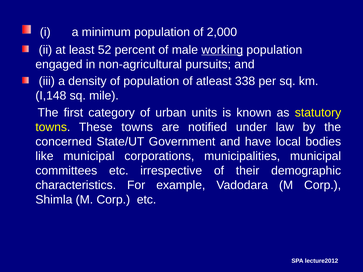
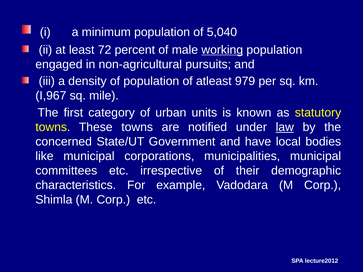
2,000: 2,000 -> 5,040 (222, 32)
52: 52 -> 72 (105, 50)
338: 338 -> 979 (245, 81)
I,148: I,148 -> I,967 (51, 96)
law underline: none -> present (285, 127)
